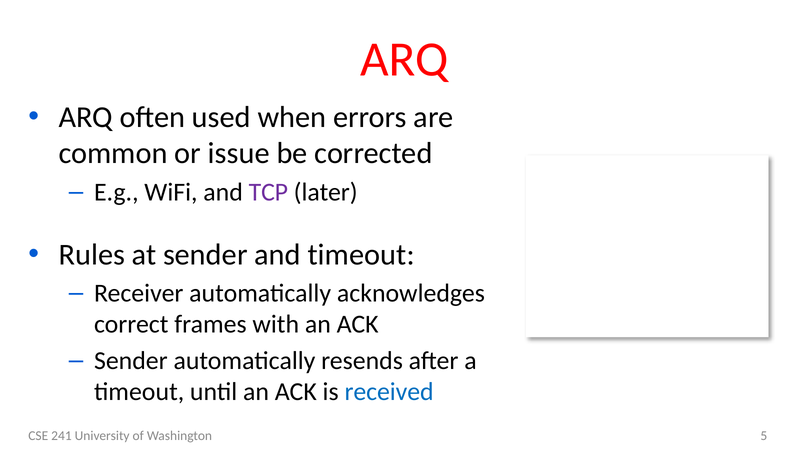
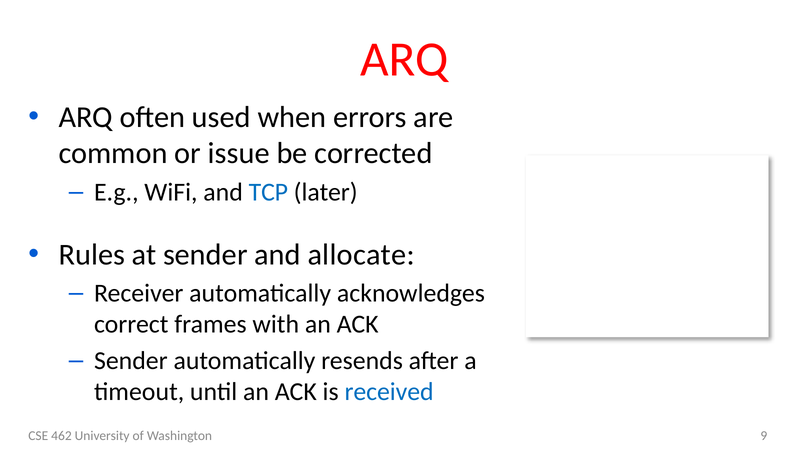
TCP colour: purple -> blue (268, 192)
and timeout: timeout -> allocate (361, 255)
241: 241 -> 462 (61, 436)
5: 5 -> 9 (764, 436)
